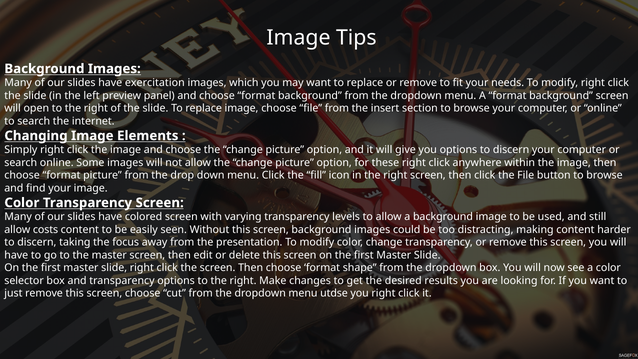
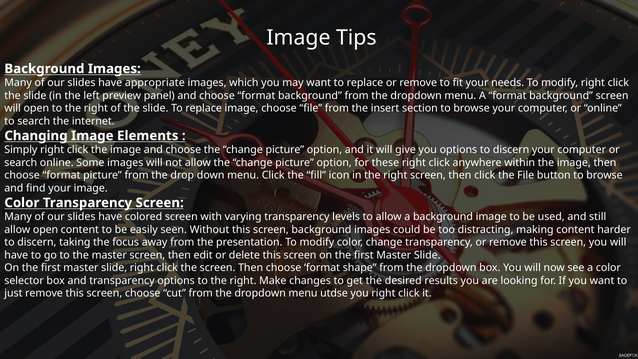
exercitation: exercitation -> appropriate (155, 83)
allow costs: costs -> open (46, 230)
